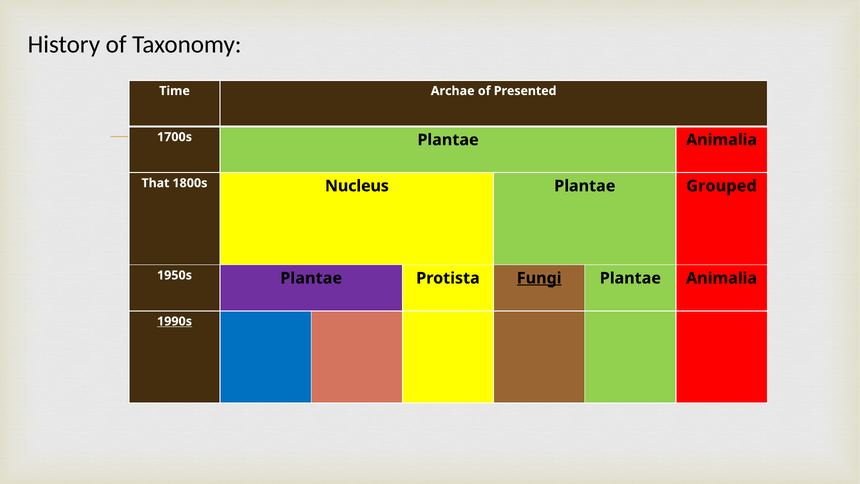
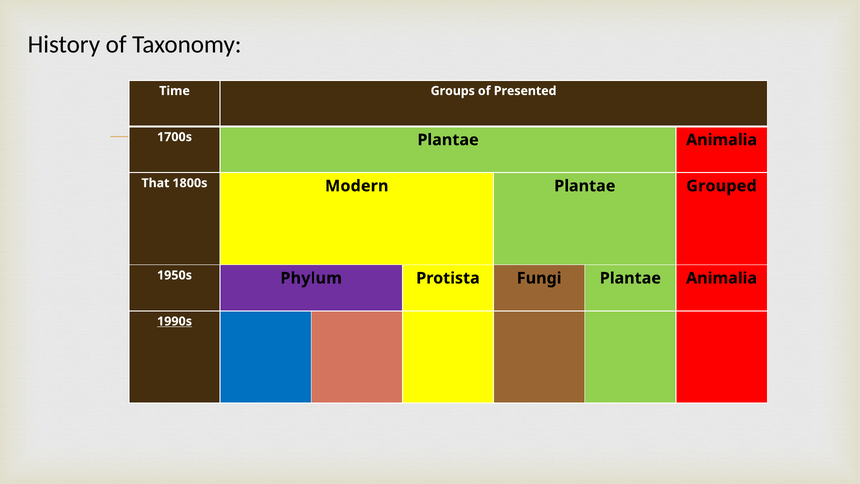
Archae: Archae -> Groups (453, 91)
Nucleus: Nucleus -> Modern (357, 186)
1950s Plantae: Plantae -> Phylum (311, 278)
Fungi underline: present -> none (539, 278)
